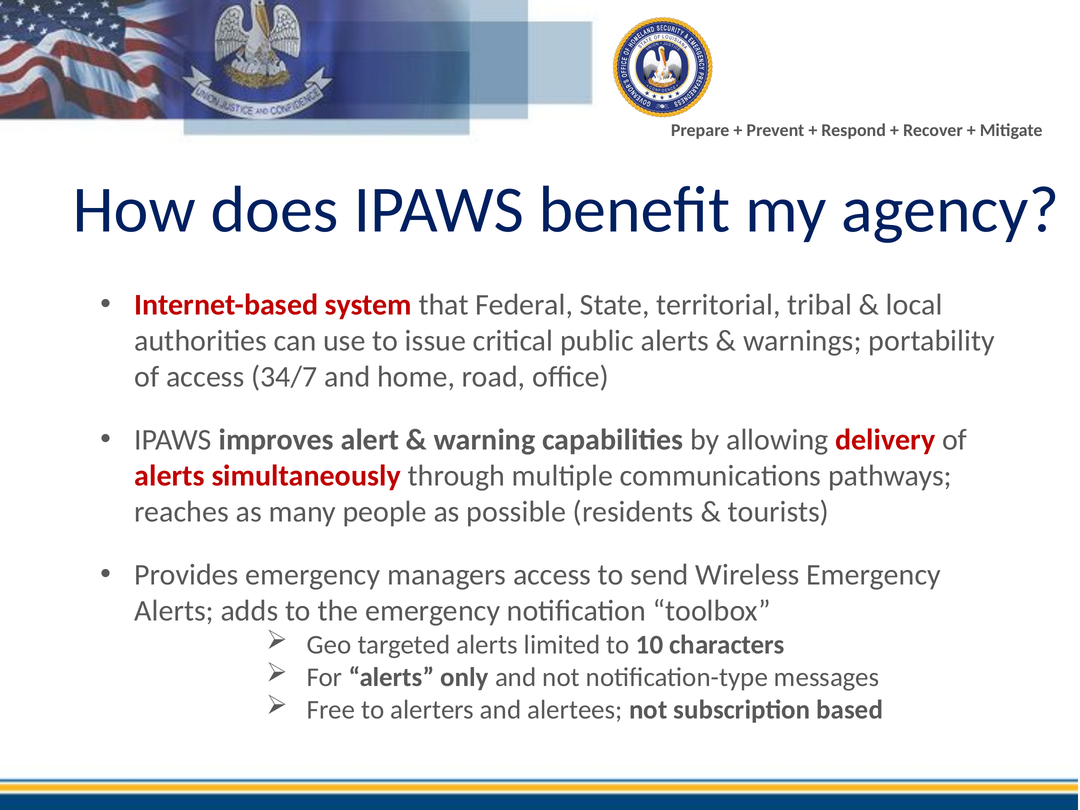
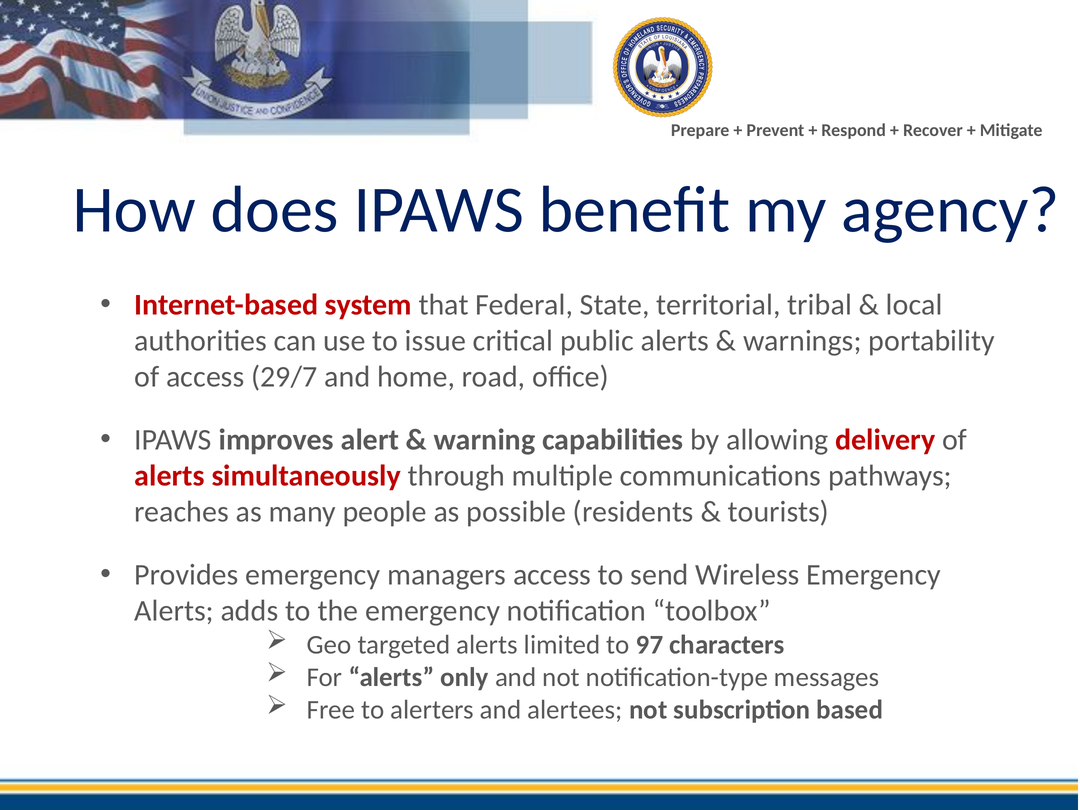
34/7: 34/7 -> 29/7 (284, 377)
10: 10 -> 97 (650, 645)
